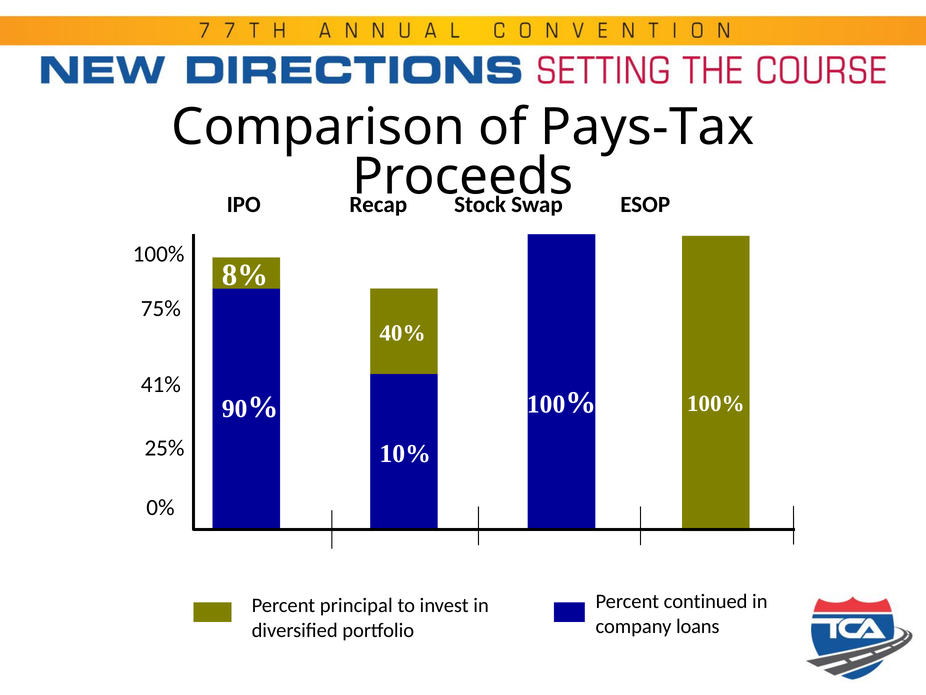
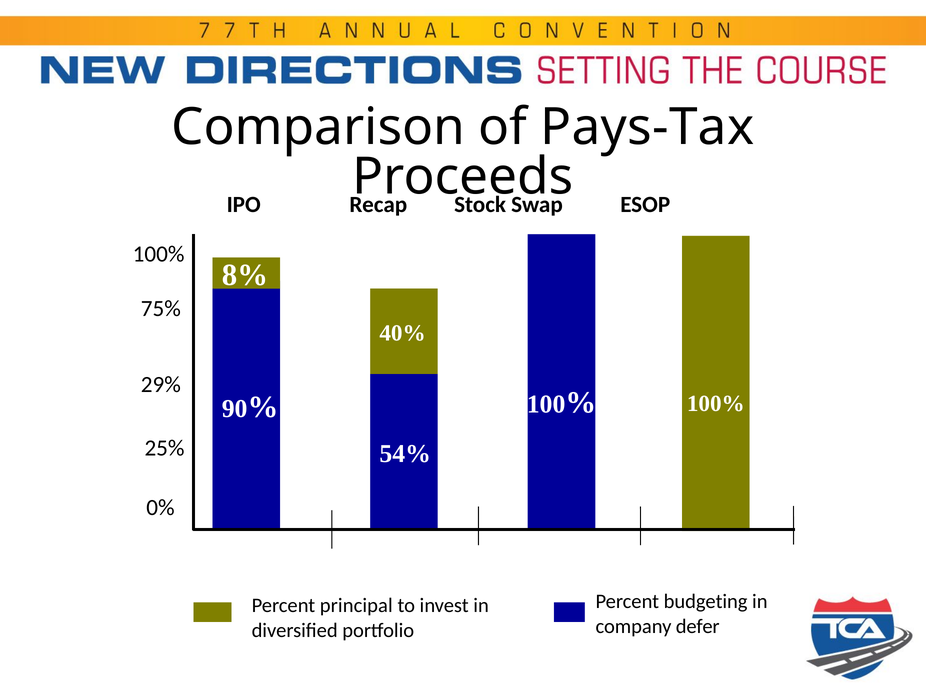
41%: 41% -> 29% (161, 384)
10%: 10% -> 54% (405, 453)
continued: continued -> budgeting (706, 601)
loans: loans -> defer (698, 626)
